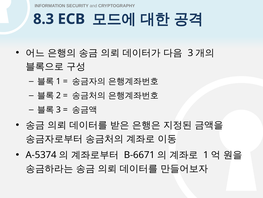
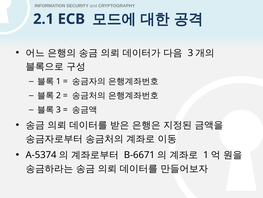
8.3: 8.3 -> 2.1 (44, 19)
